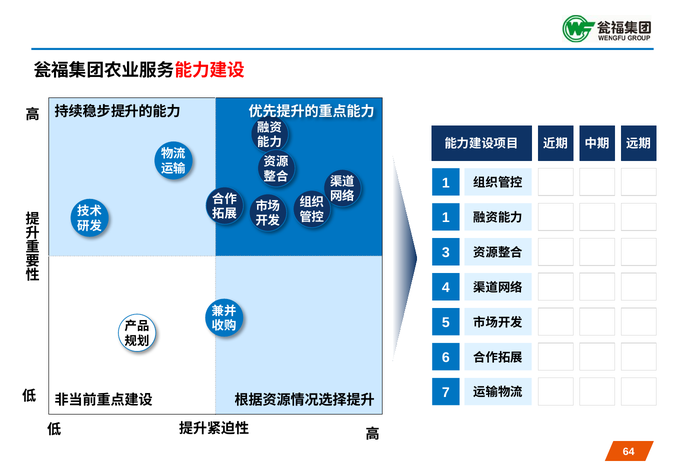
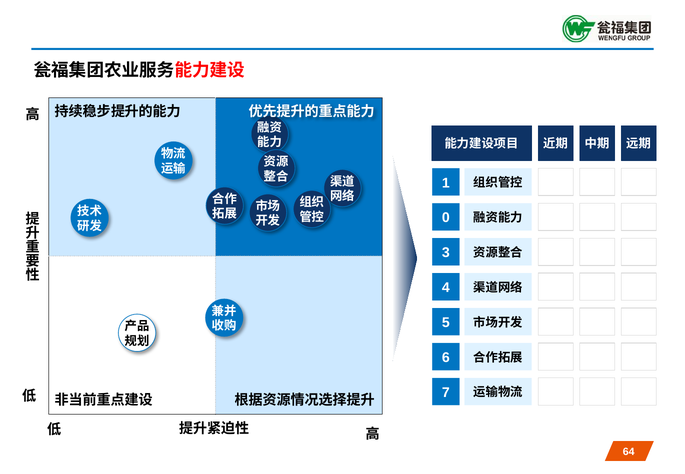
1: 1 -> 0 (446, 218)
